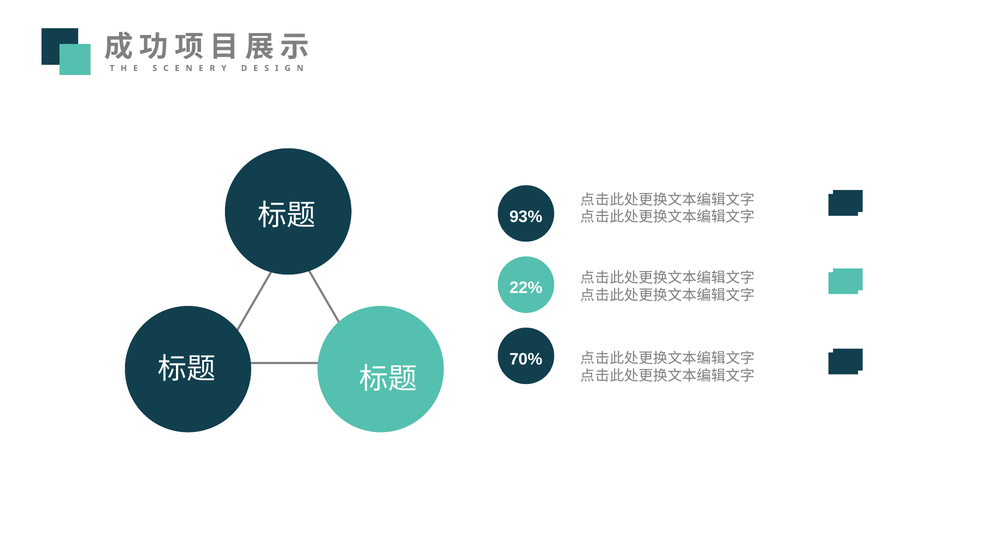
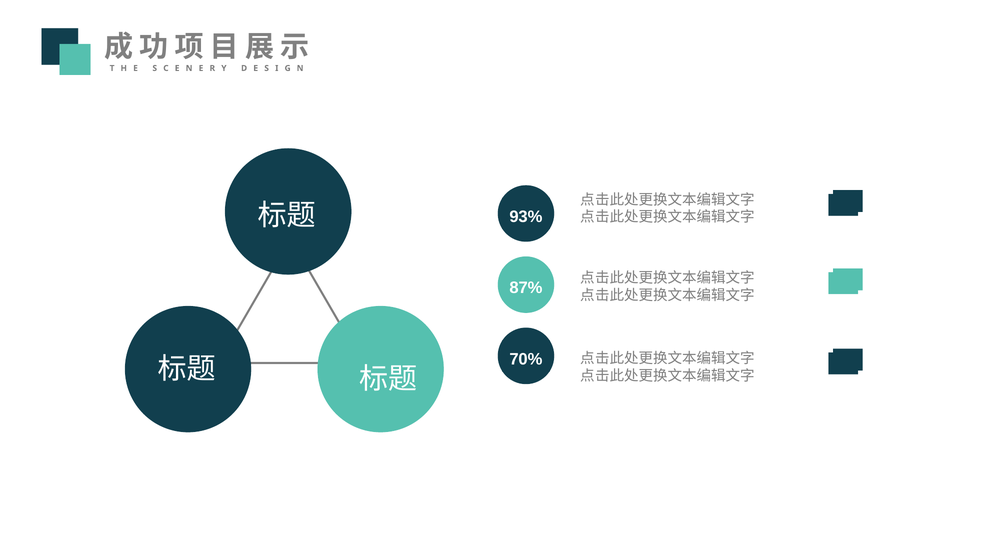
22%: 22% -> 87% (526, 288)
